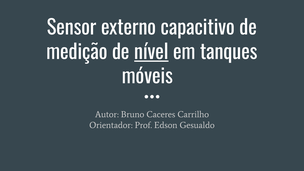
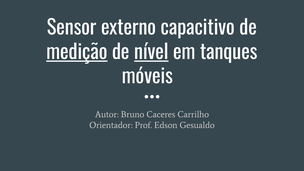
medição underline: none -> present (77, 52)
